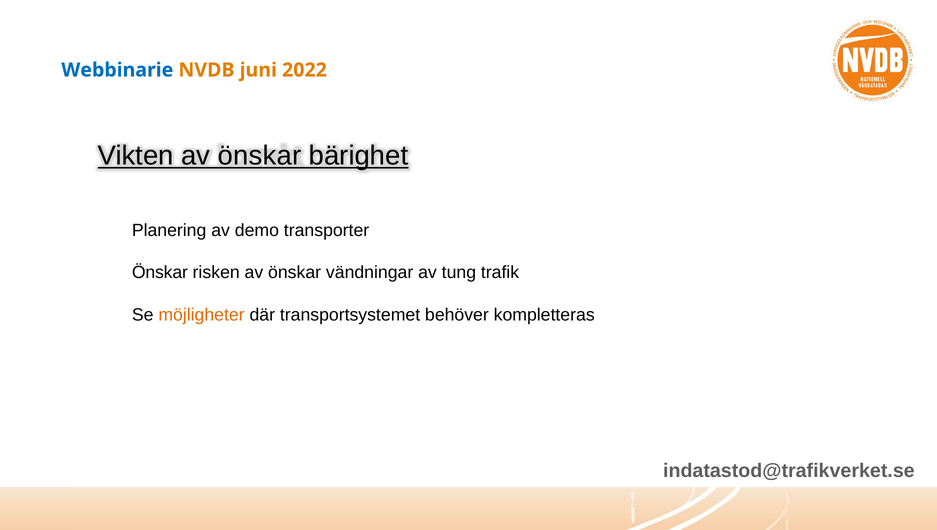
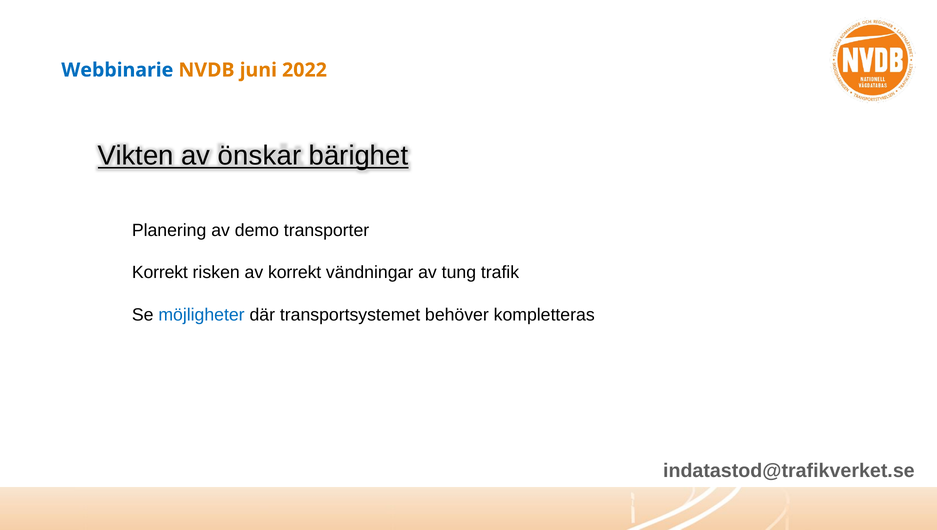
Önskar: Önskar -> Korrekt (160, 273)
risken av önskar: önskar -> korrekt (295, 273)
möjligheter colour: orange -> blue (201, 315)
